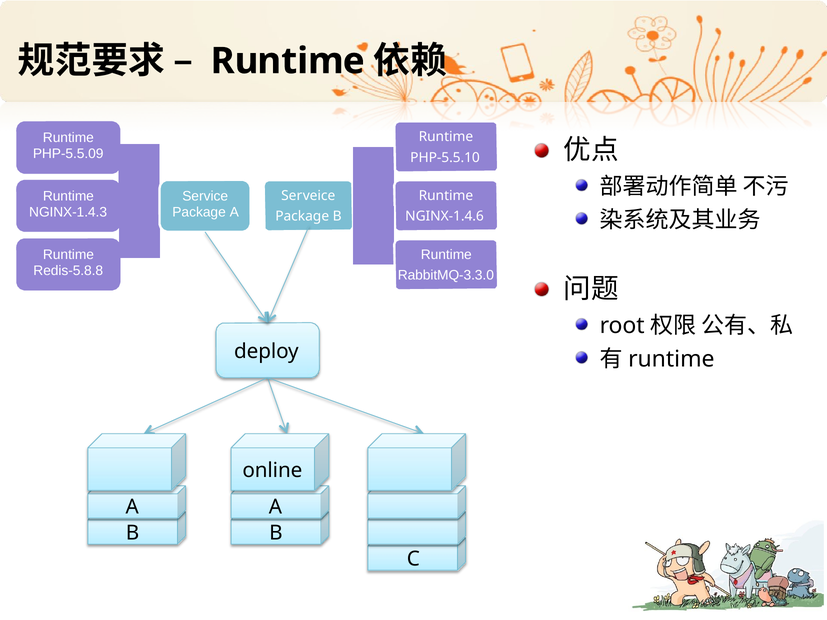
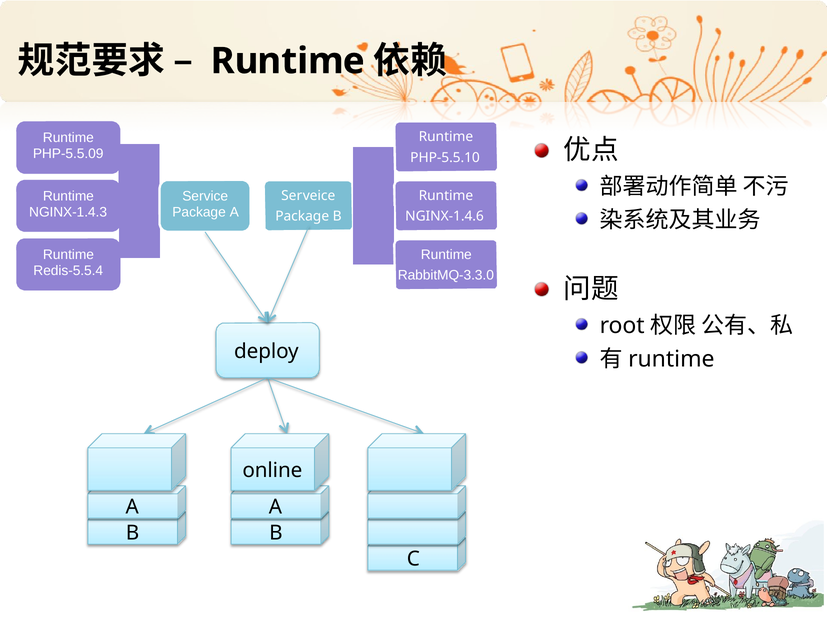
Redis-5.8.8: Redis-5.8.8 -> Redis-5.5.4 (68, 271)
